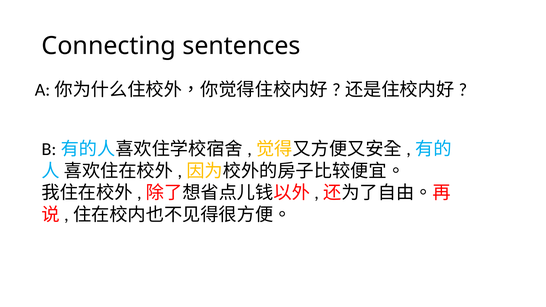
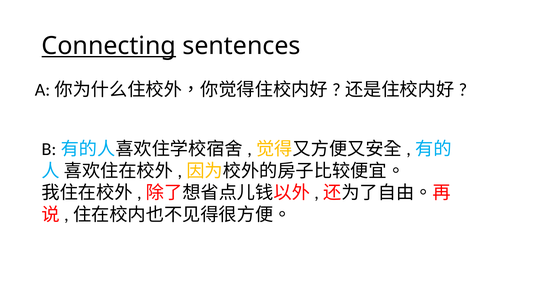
Connecting underline: none -> present (109, 46)
